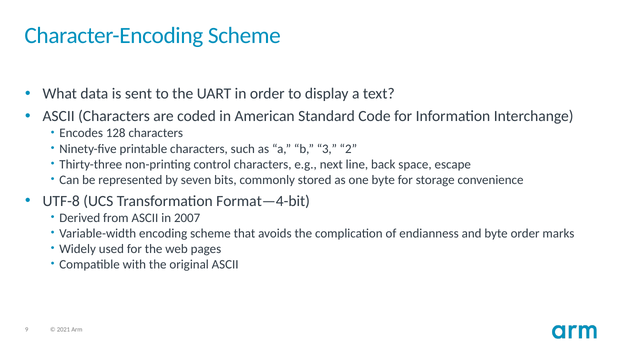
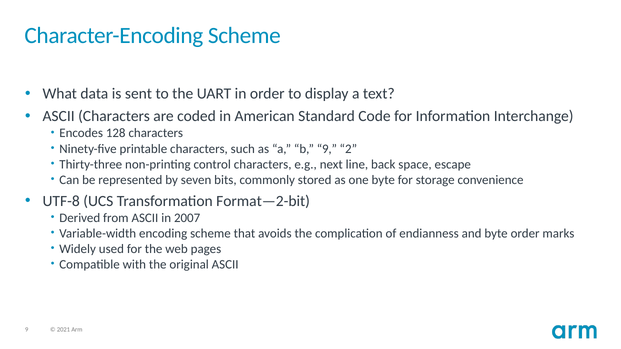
b 3: 3 -> 9 (327, 149)
Format—4-bit: Format—4-bit -> Format—2-bit (263, 201)
